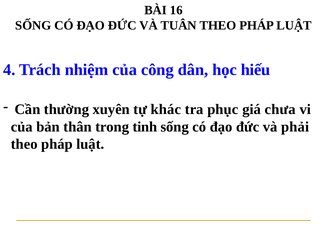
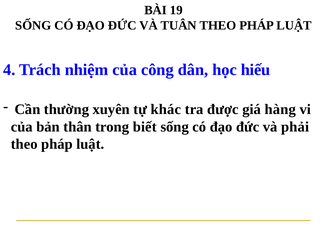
16: 16 -> 19 (176, 10)
phục: phục -> được (223, 109)
chưa: chưa -> hàng (280, 109)
tinh: tinh -> biết (145, 127)
